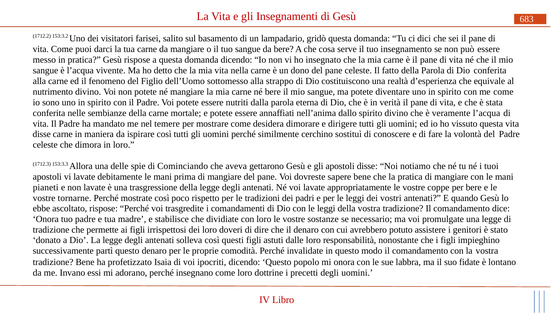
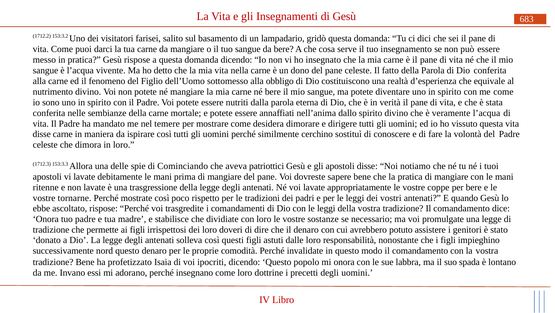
strappo: strappo -> obbligo (280, 81)
gettarono: gettarono -> patriottici (267, 166)
pianeti: pianeti -> ritenne (46, 187)
partì: partì -> nord (105, 250)
fidate: fidate -> spada (469, 262)
